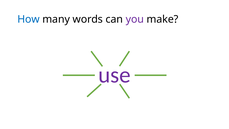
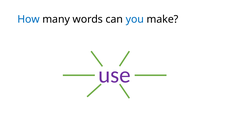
you colour: purple -> blue (135, 19)
